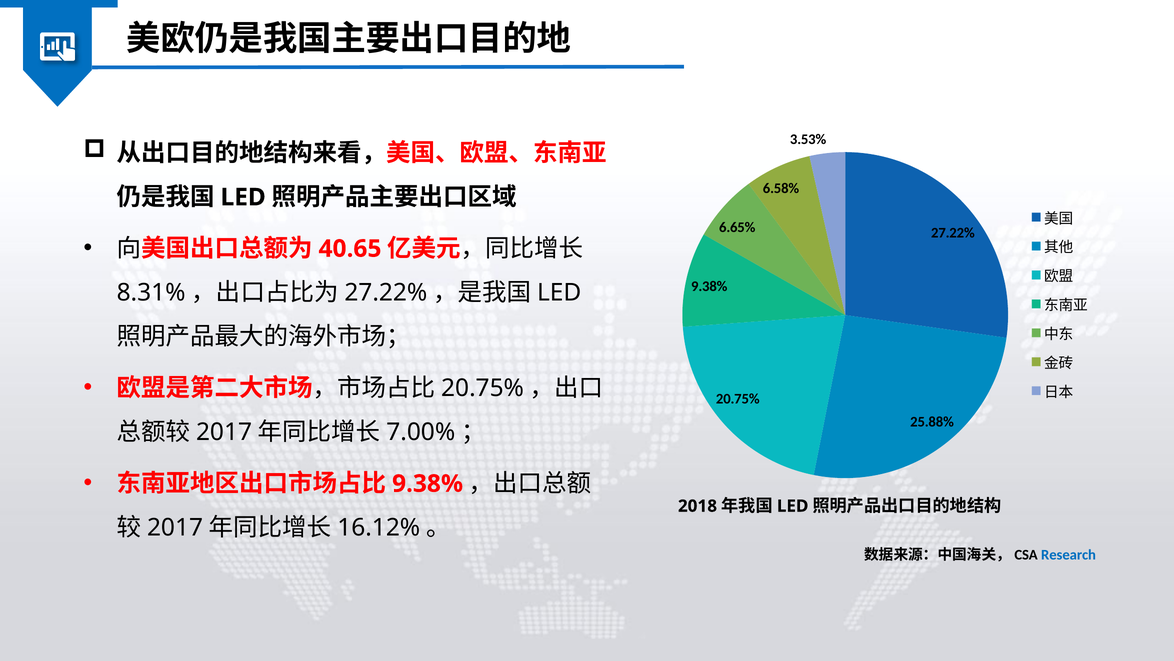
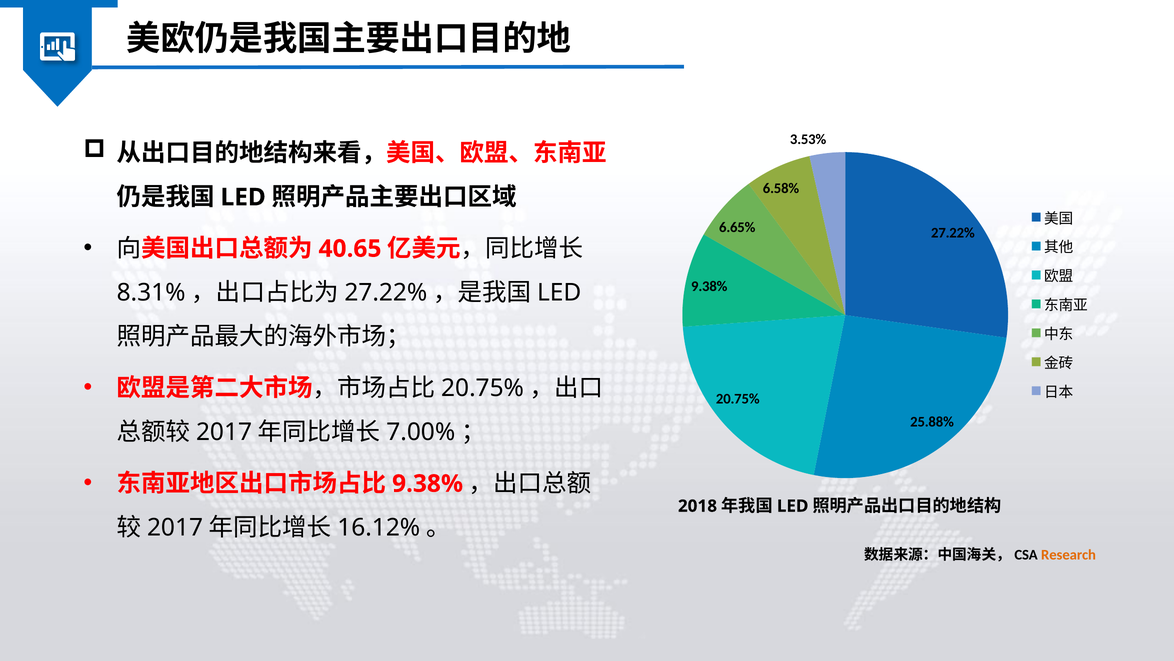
Research colour: blue -> orange (1069, 554)
